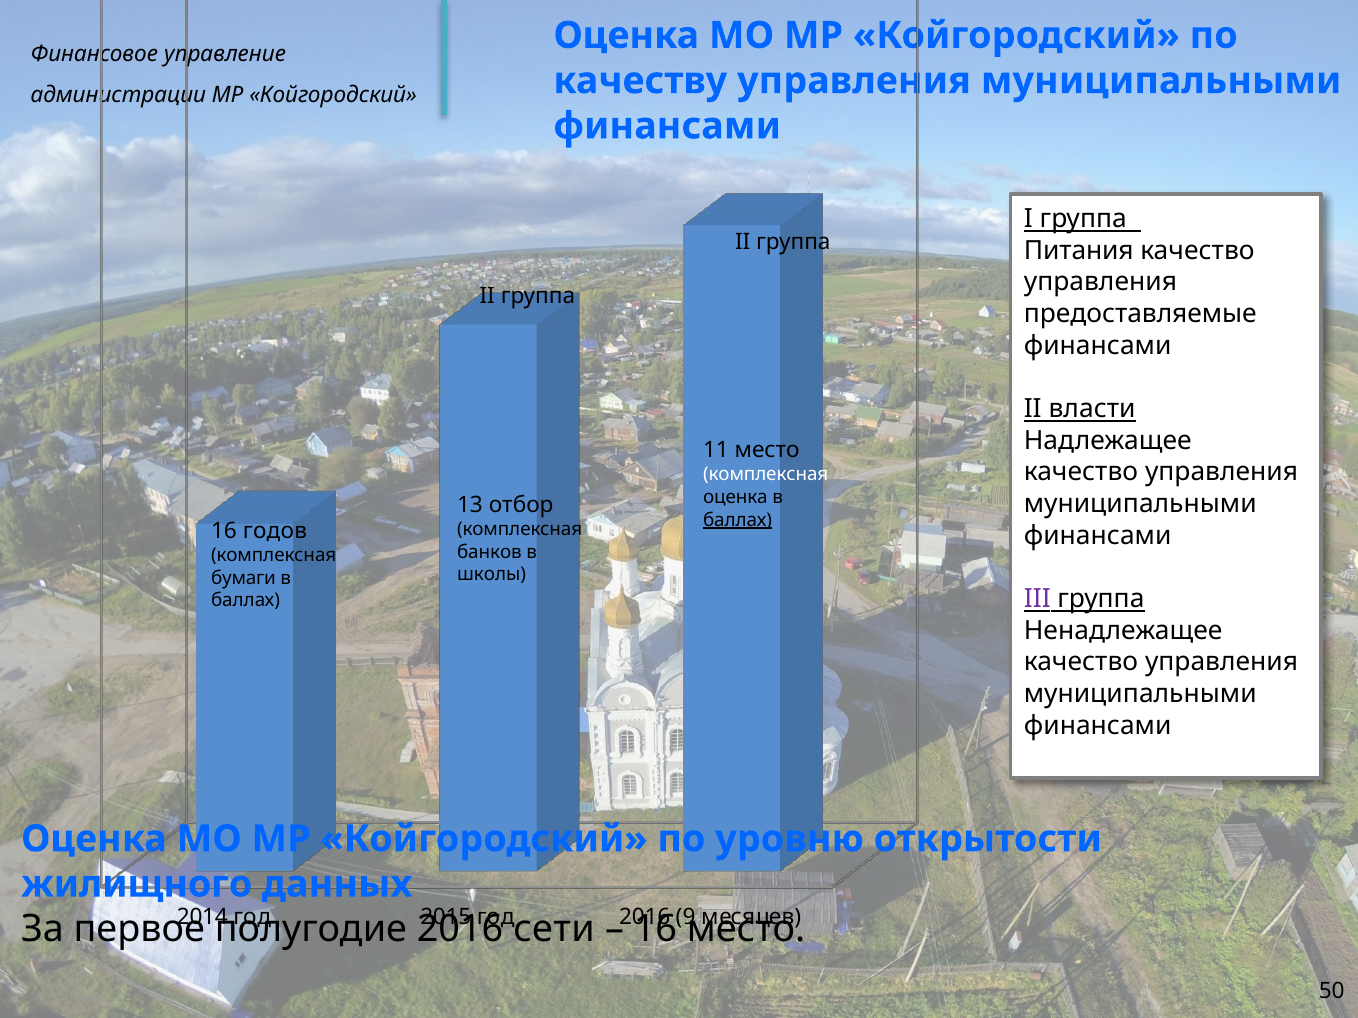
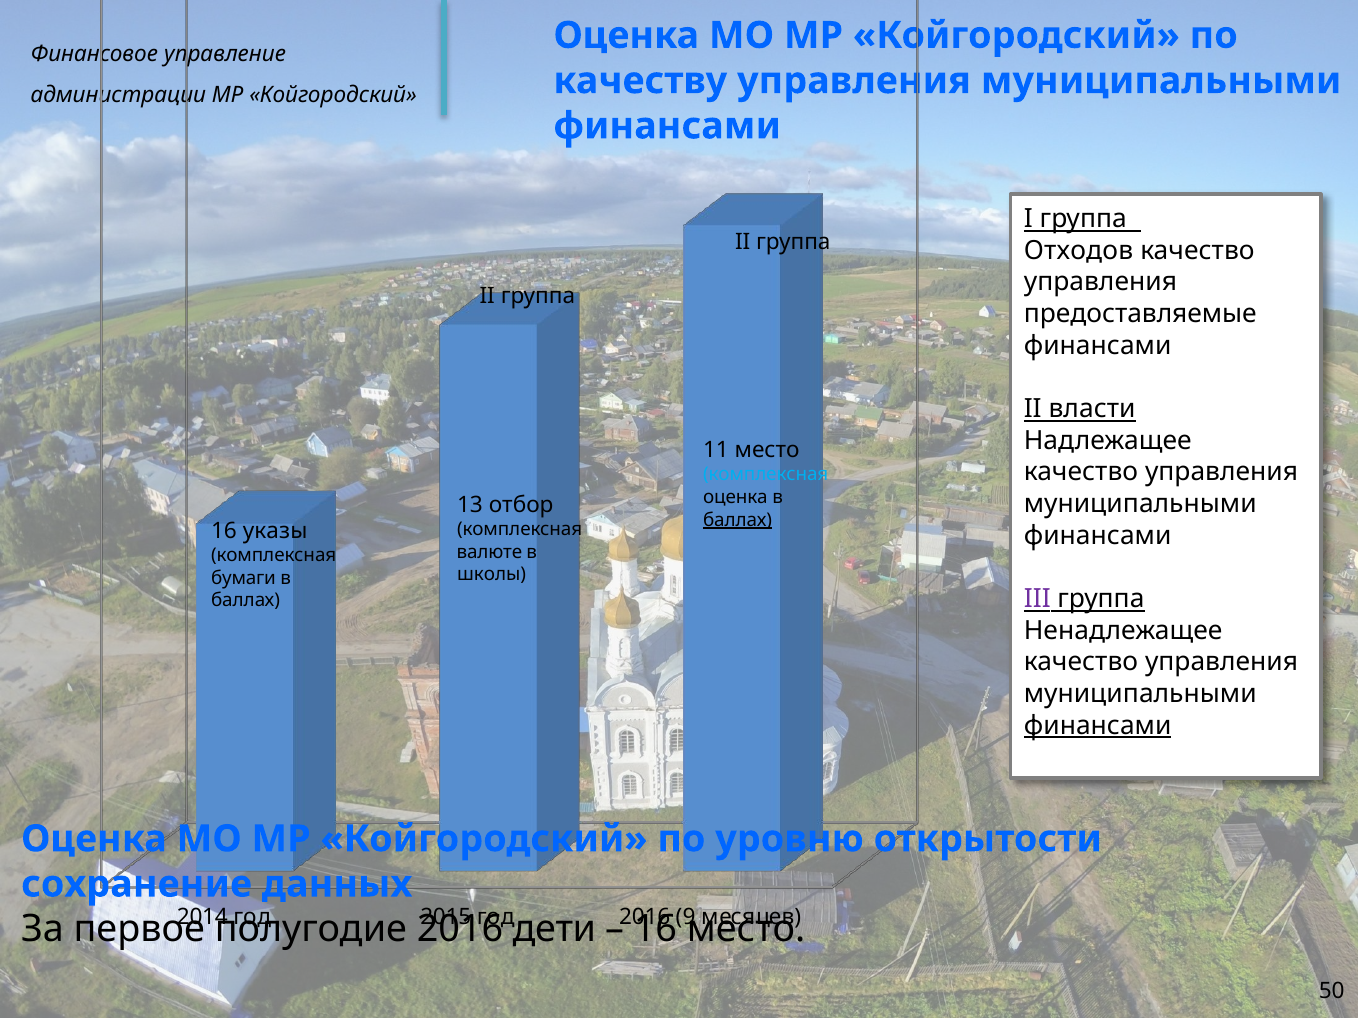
Питания: Питания -> Отходов (1079, 250)
комплексная colour: white -> light blue (766, 475)
годов: годов -> указы (275, 531)
банков: банков -> валюте (489, 552)
финансами underline: none -> present (1098, 726)
жилищного: жилищного -> сохранение (137, 885)
сети: сети -> дети (554, 930)
